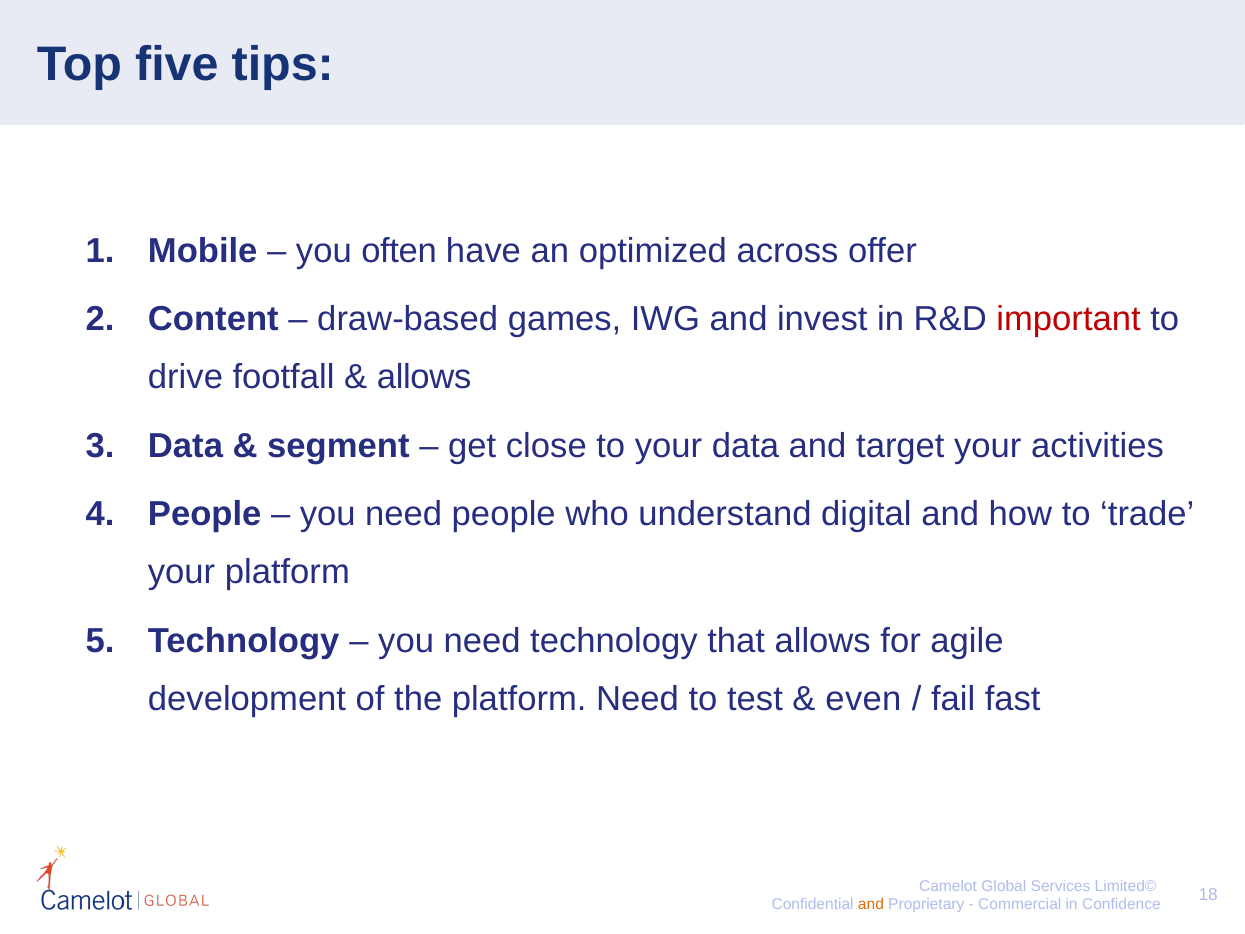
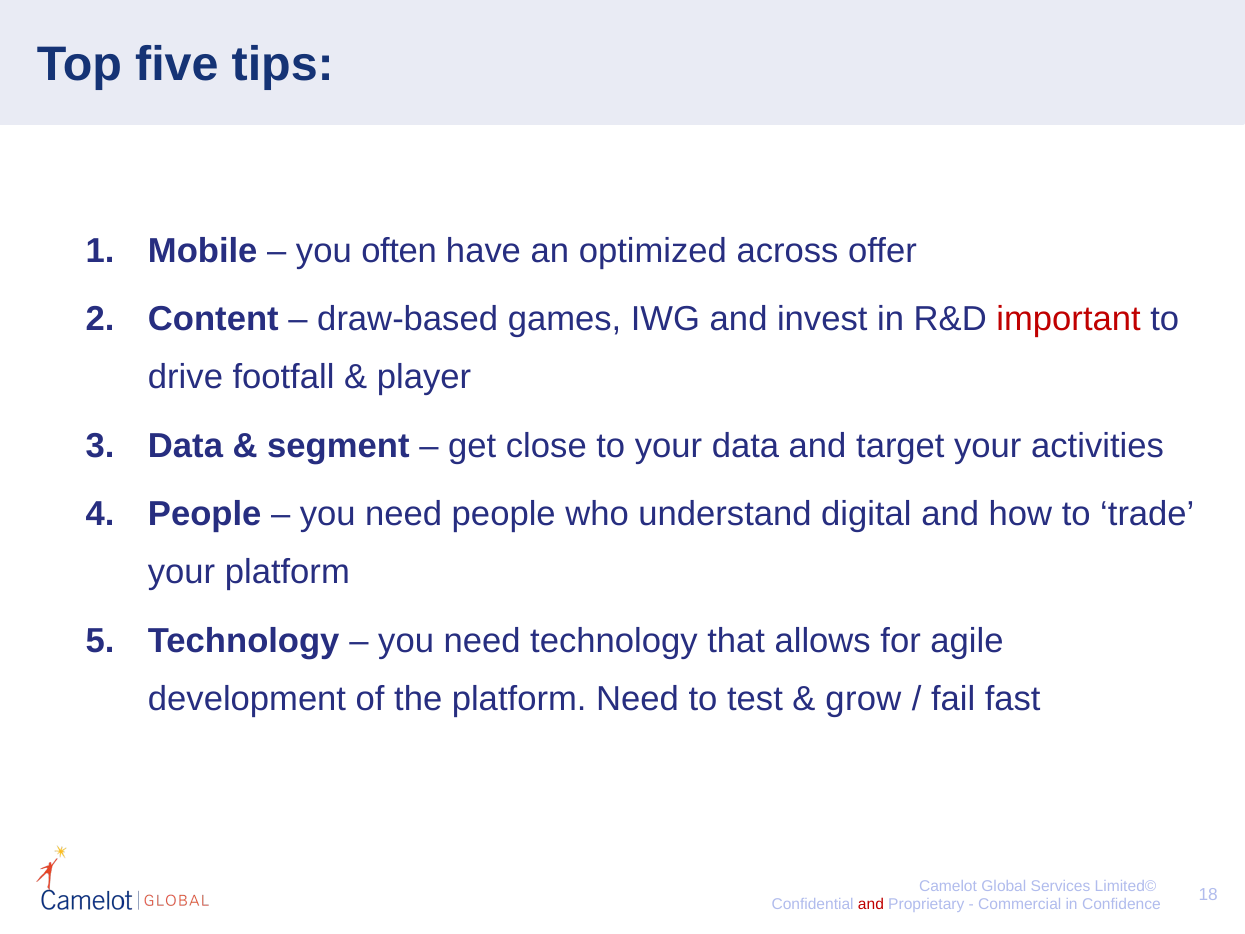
allows: allows -> player (424, 377)
even: even -> grow (863, 699)
and colour: orange -> red (871, 904)
